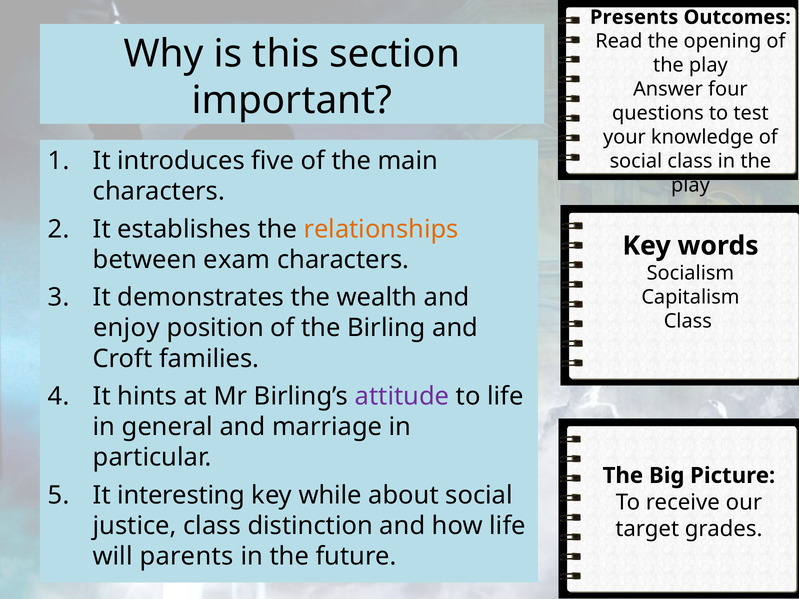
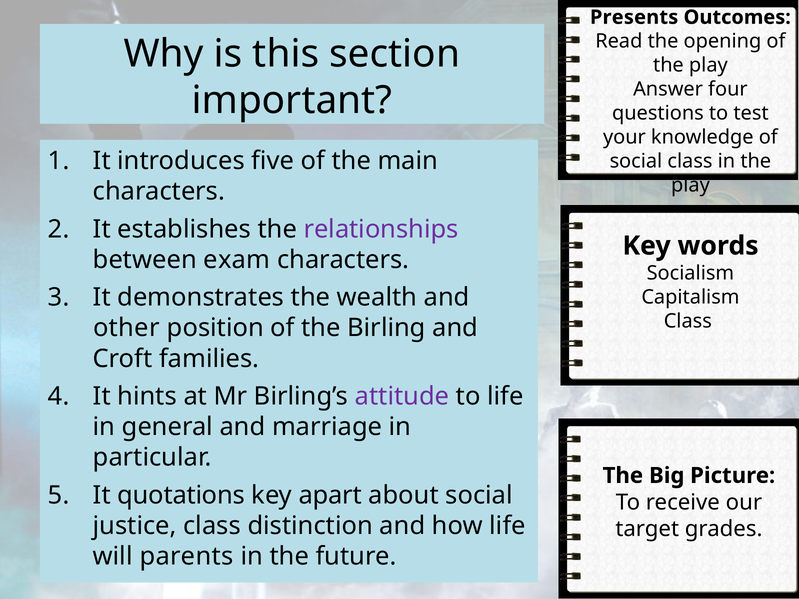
relationships colour: orange -> purple (381, 229)
enjoy: enjoy -> other (126, 328)
interesting: interesting -> quotations (181, 495)
while: while -> apart (330, 495)
